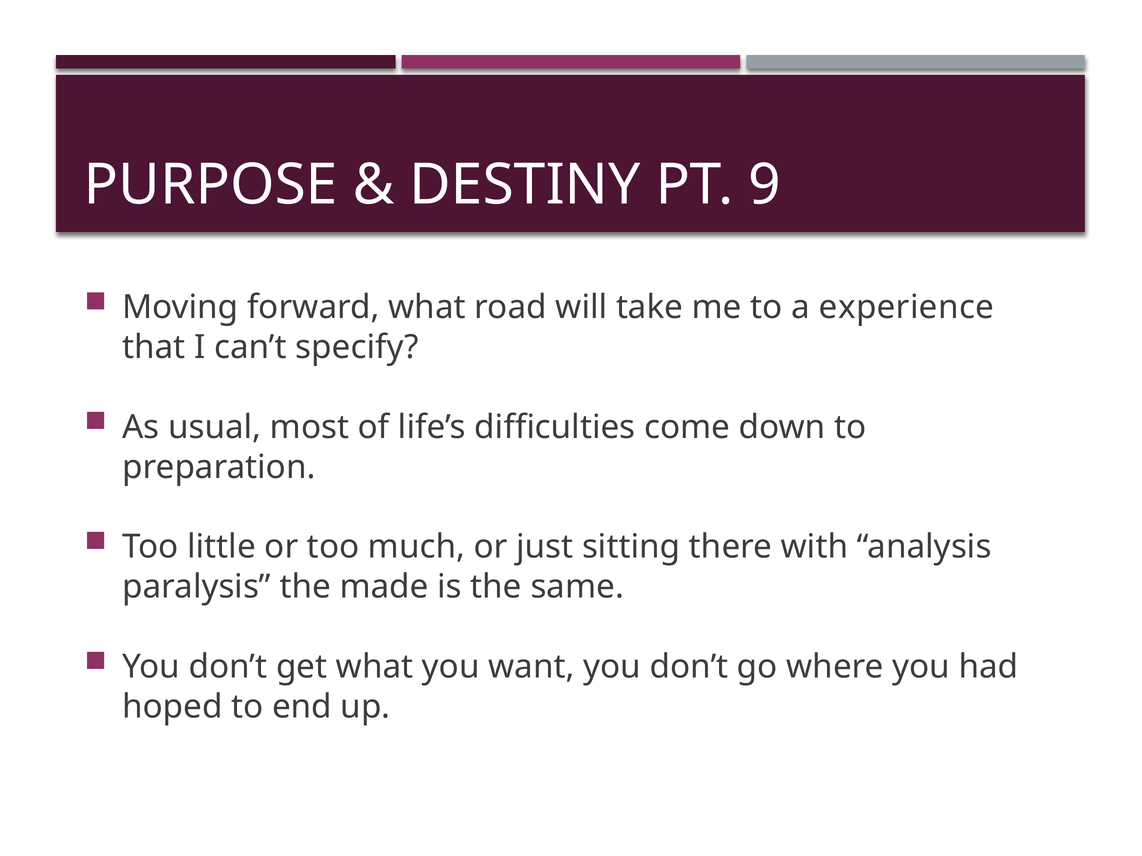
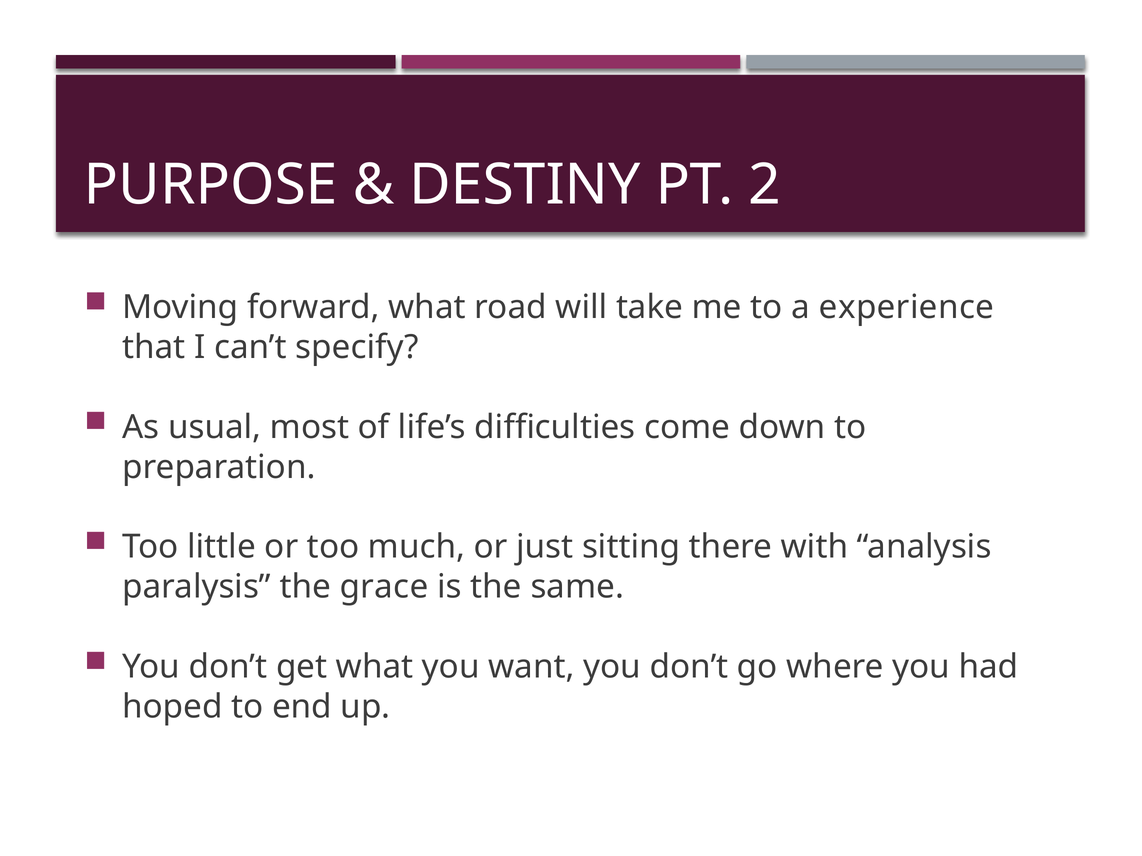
9: 9 -> 2 (765, 185)
made: made -> grace (384, 587)
